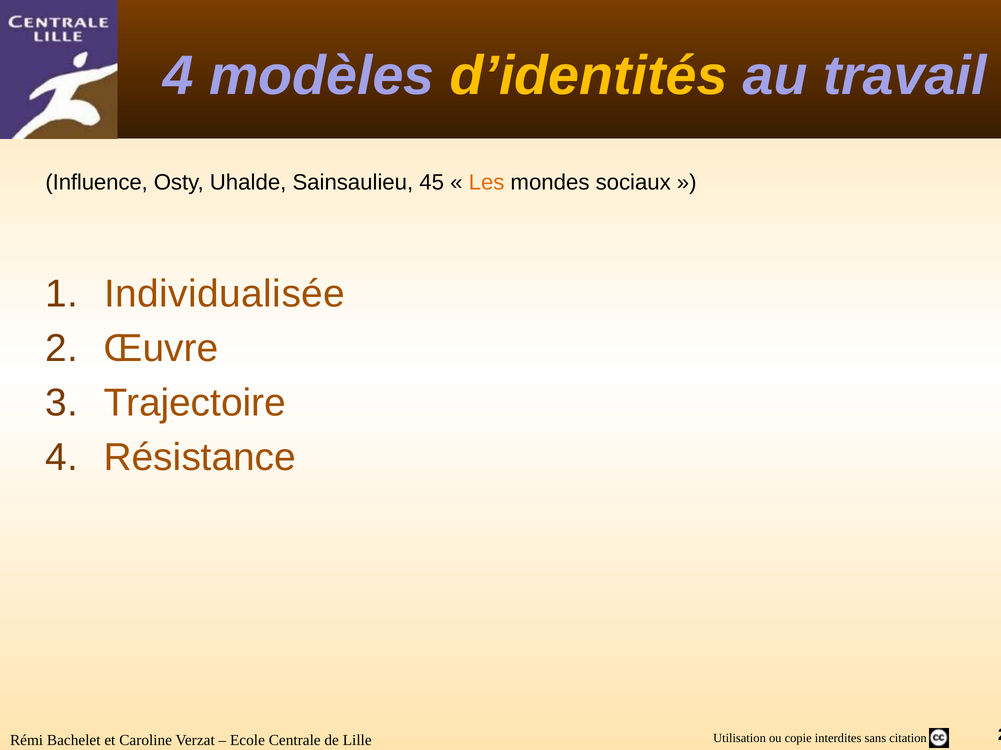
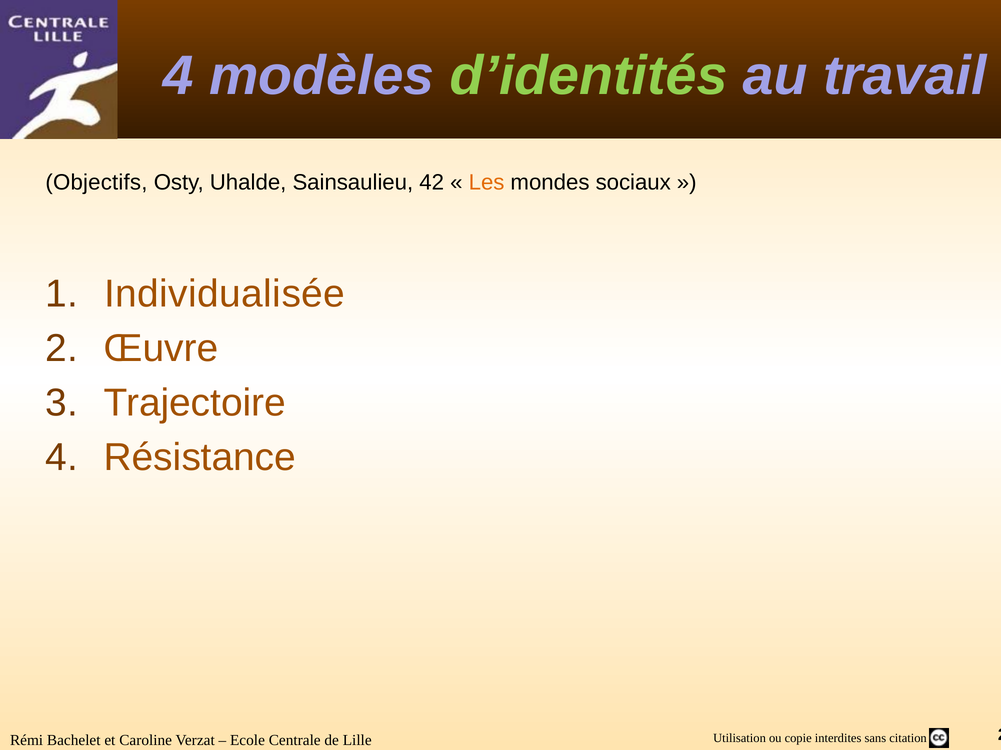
d’identités colour: yellow -> light green (589, 76)
Influence: Influence -> Objectifs (96, 182)
45: 45 -> 42 (432, 182)
